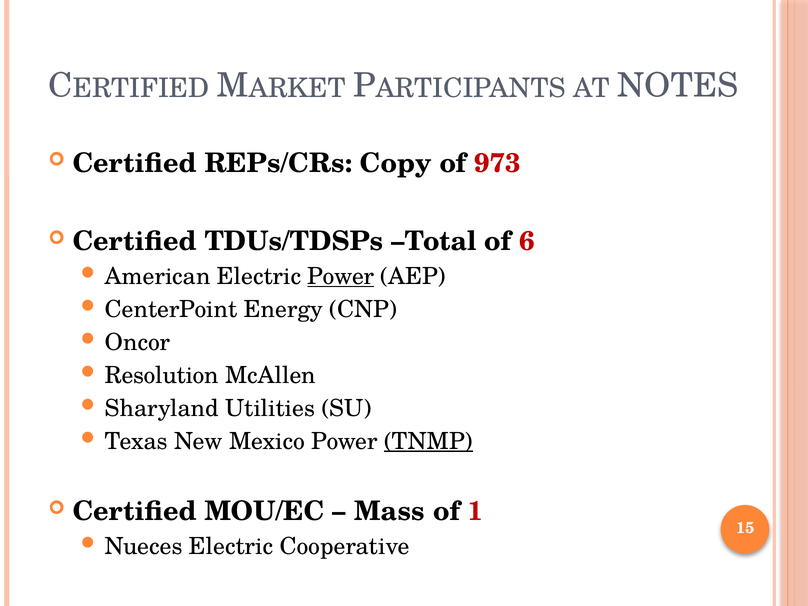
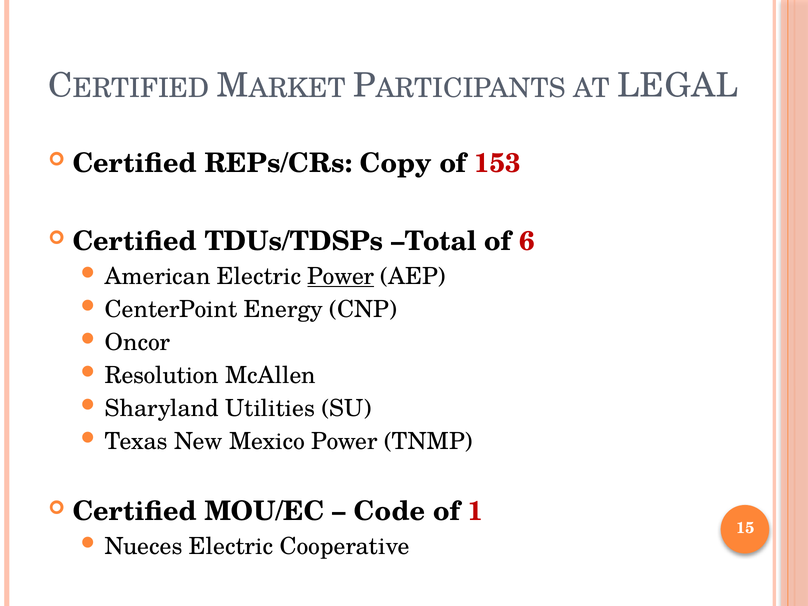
NOTES: NOTES -> LEGAL (678, 86)
973: 973 -> 153 (497, 163)
TNMP underline: present -> none (428, 441)
Mass: Mass -> Code (389, 512)
